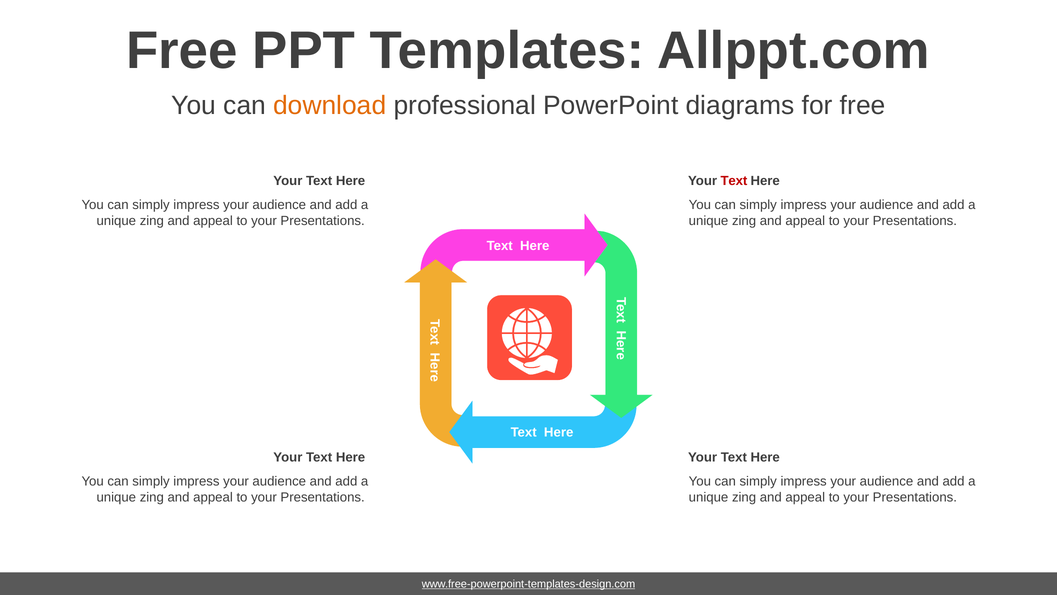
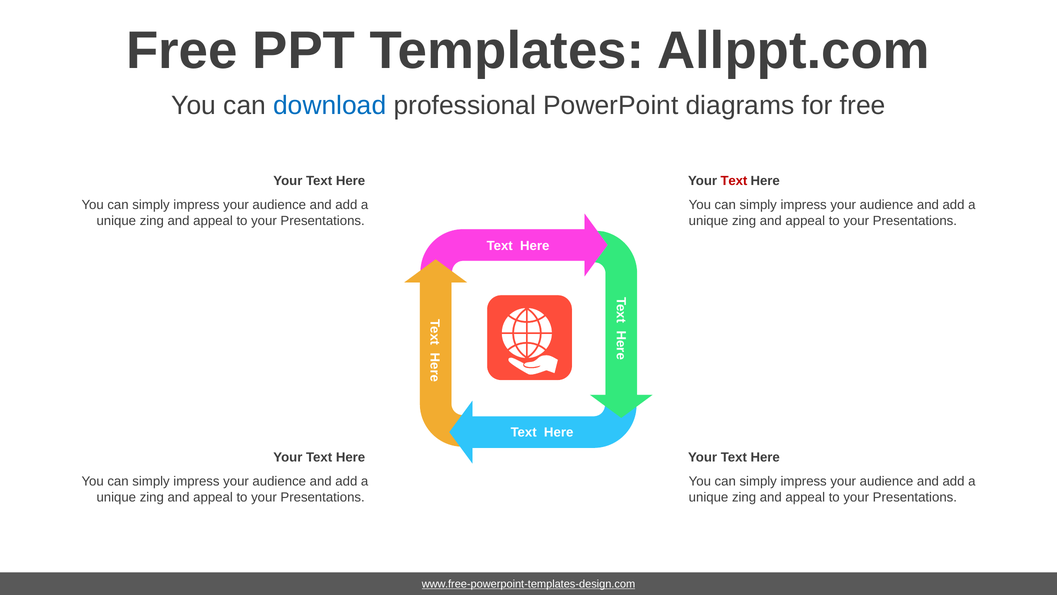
download colour: orange -> blue (330, 105)
